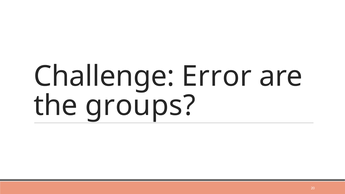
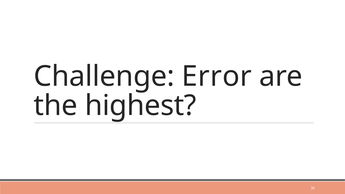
groups: groups -> highest (141, 106)
